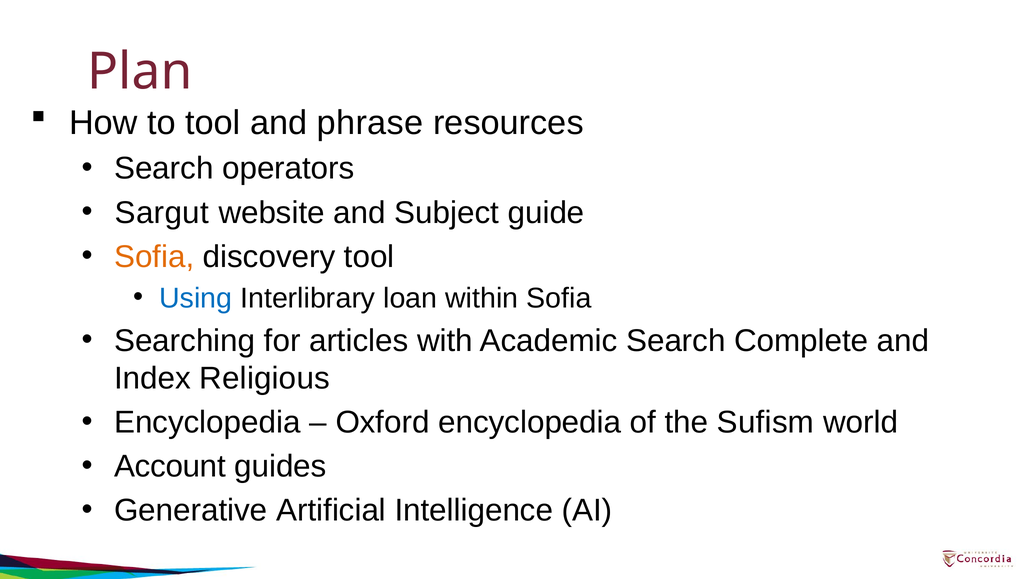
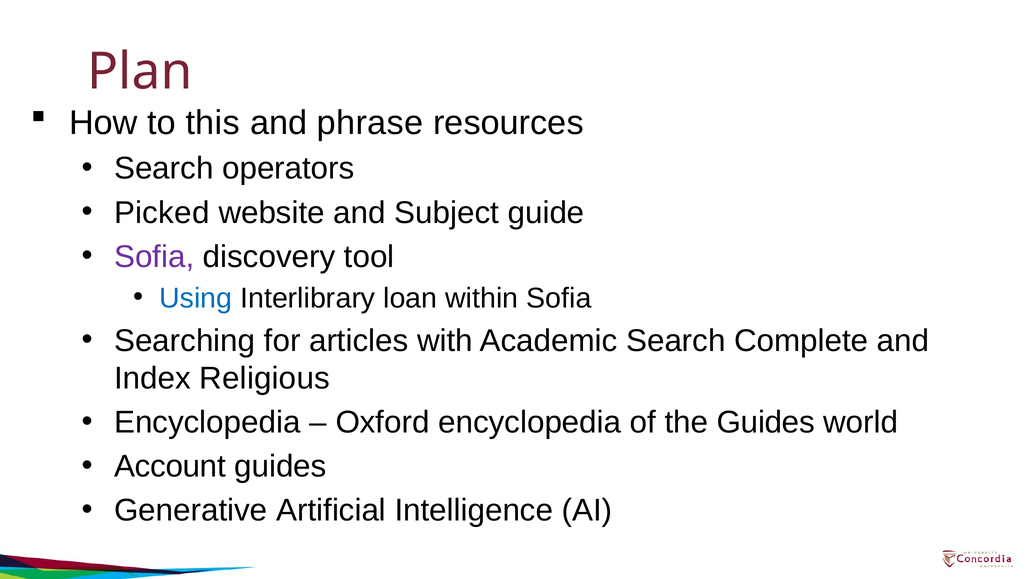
to tool: tool -> this (213, 123)
Sargut: Sargut -> Picked (162, 213)
Sofia colour: orange -> purple (154, 257)
the Sufism: Sufism -> Guides (766, 422)
